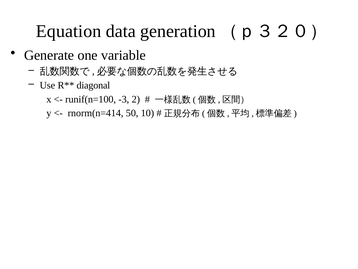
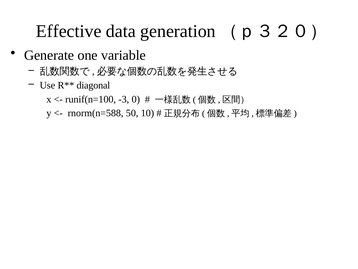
Equation: Equation -> Effective (69, 31)
2: 2 -> 0 (136, 99)
rnorm(n=414: rnorm(n=414 -> rnorm(n=588 (96, 113)
